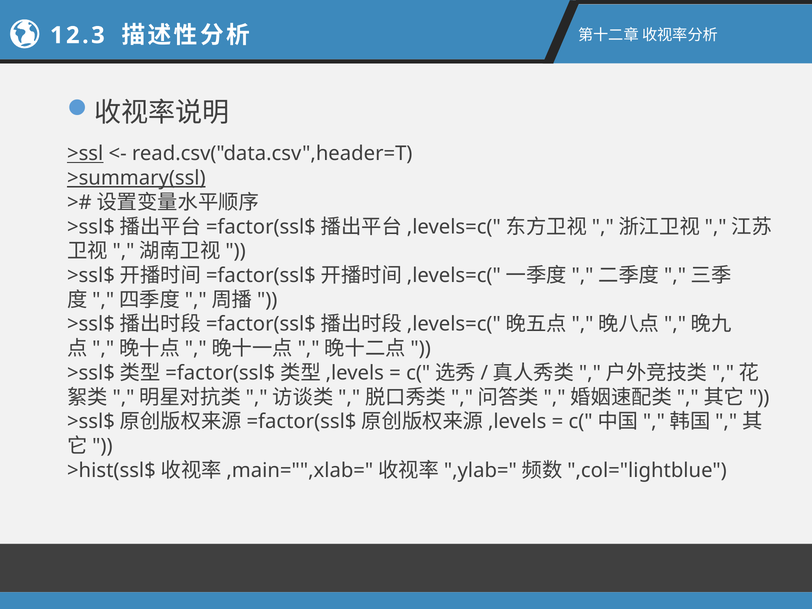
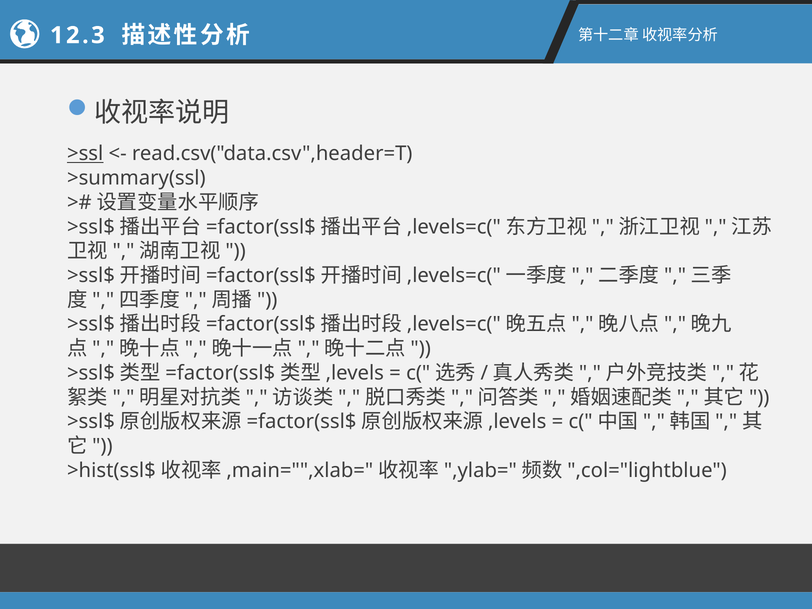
>summary(ssl underline: present -> none (136, 178)
